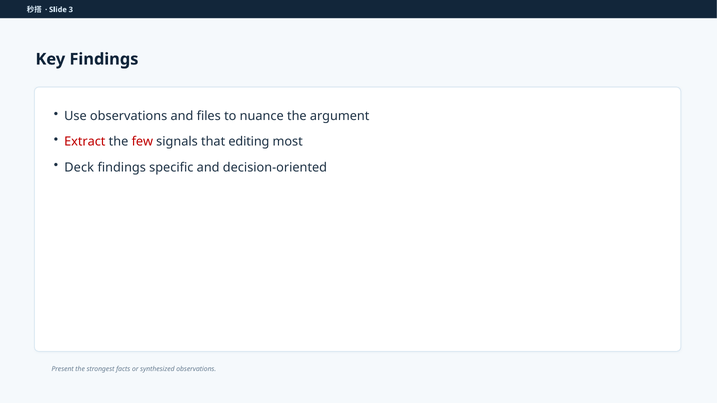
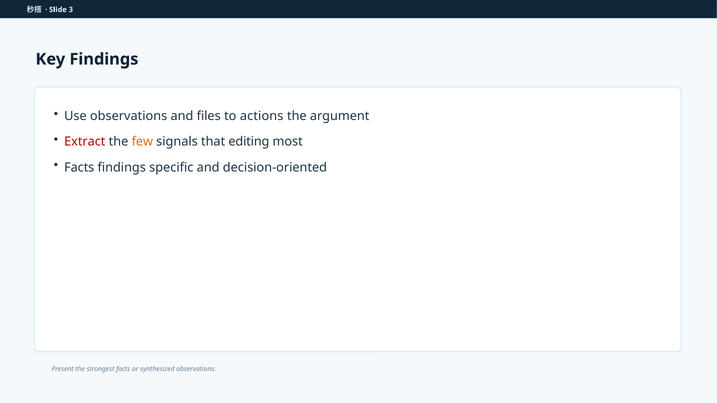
nuance: nuance -> actions (262, 116)
few colour: red -> orange (142, 142)
Deck: Deck -> Facts (79, 167)
